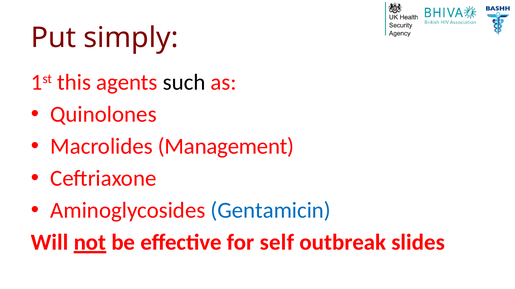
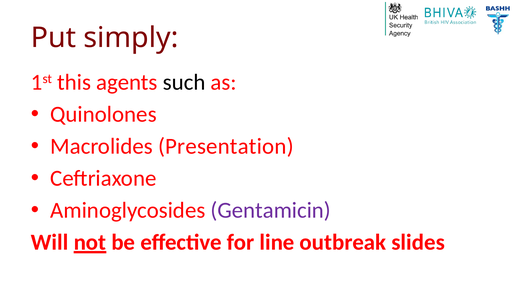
Management: Management -> Presentation (226, 147)
Gentamicin colour: blue -> purple (271, 211)
self: self -> line (277, 243)
